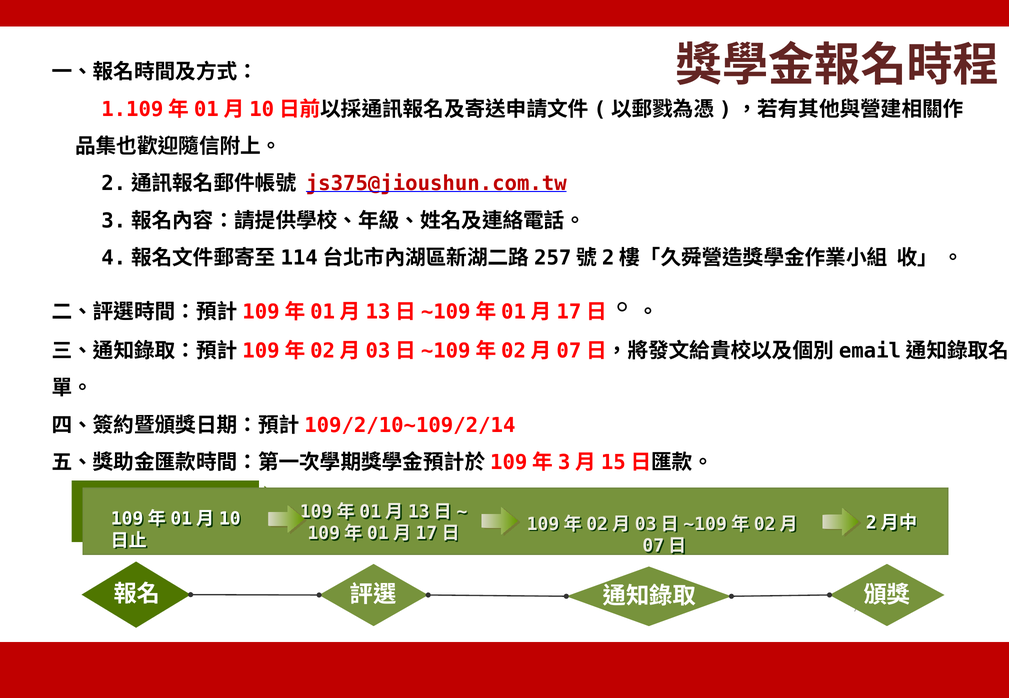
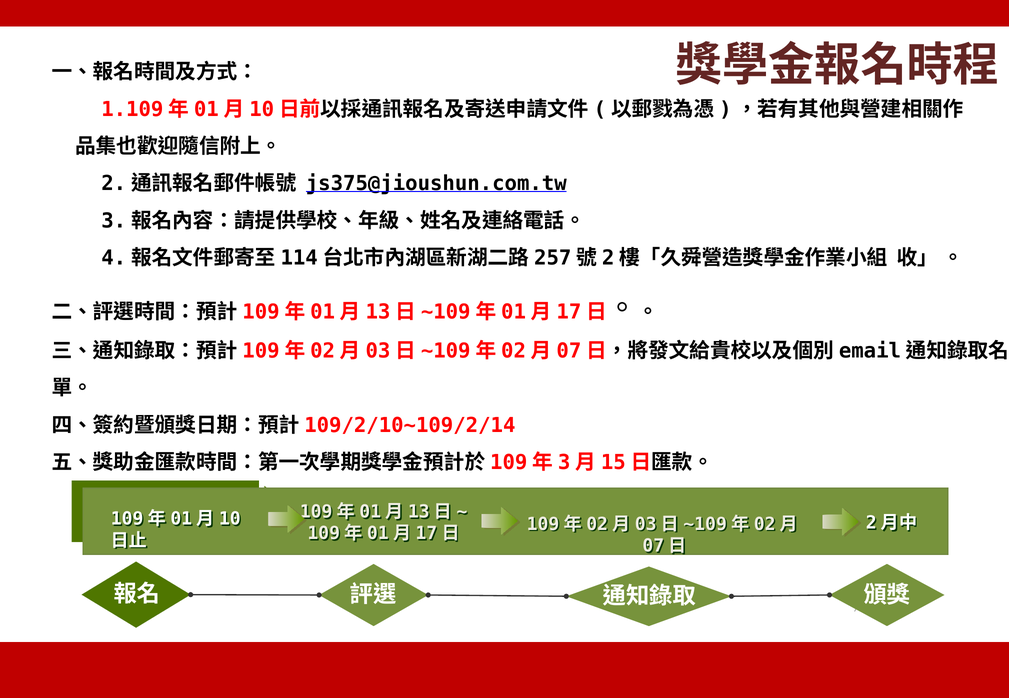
js375@jioushun.com.tw colour: red -> black (436, 184)
